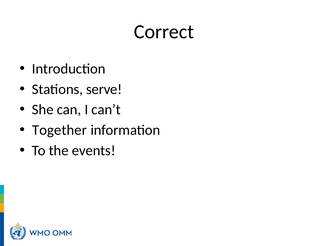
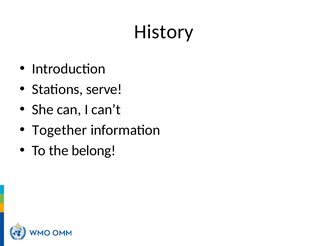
Correct: Correct -> History (164, 32)
events: events -> belong (94, 150)
